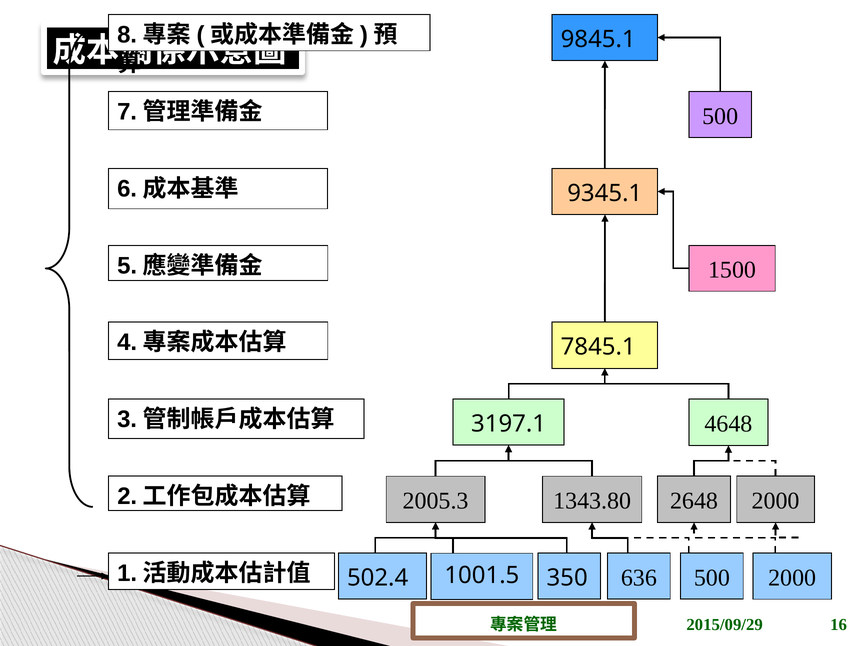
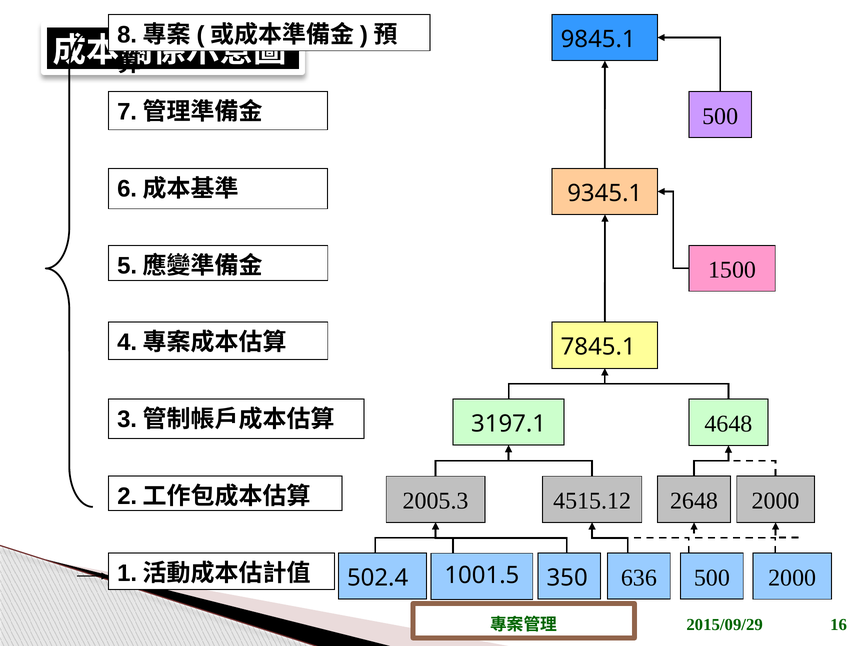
1343.80: 1343.80 -> 4515.12 (592, 501)
